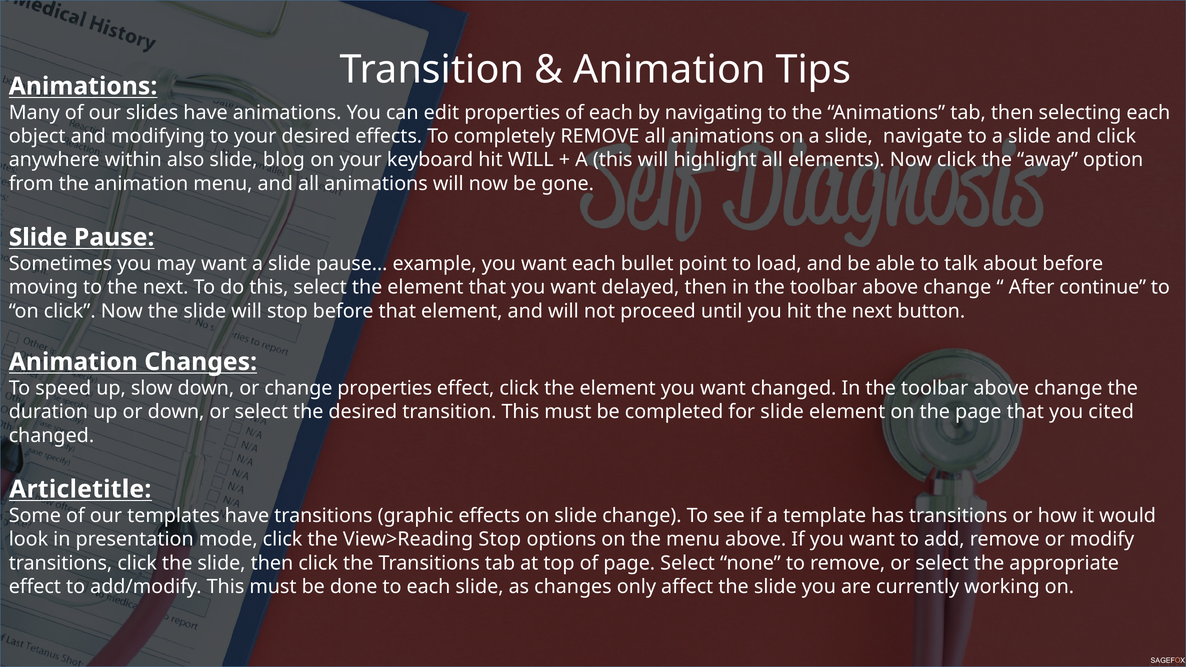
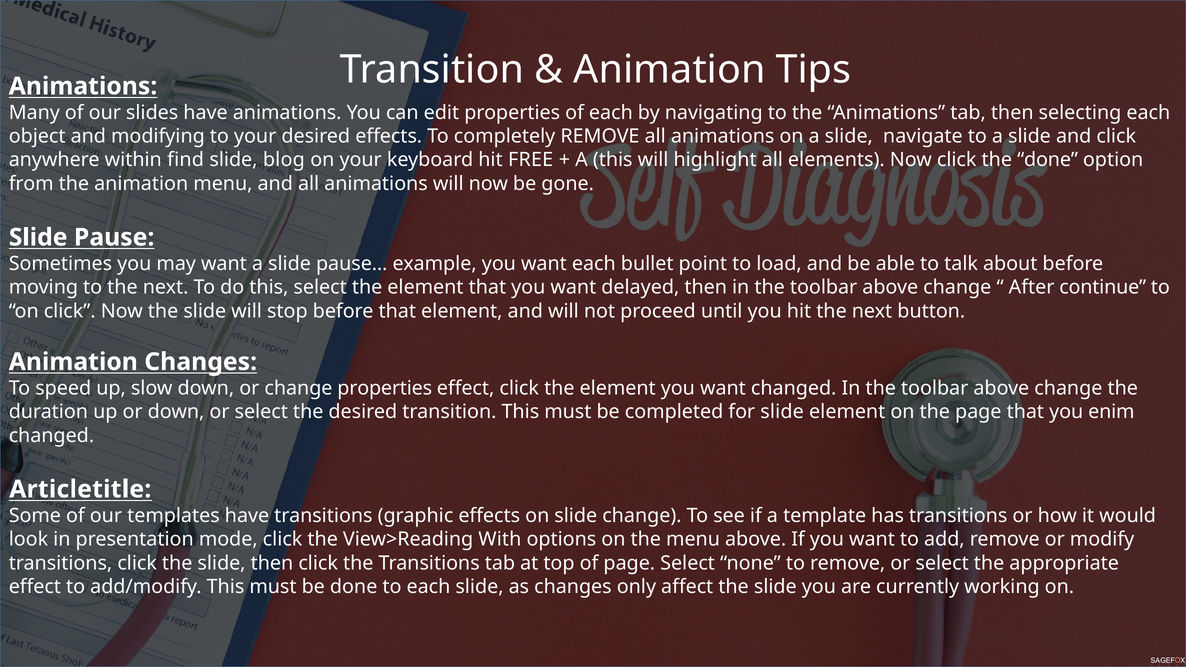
also: also -> find (186, 160)
hit WILL: WILL -> FREE (531, 160)
the away: away -> done (1048, 160)
cited: cited -> enim (1111, 412)
View>Reading Stop: Stop -> With (500, 539)
